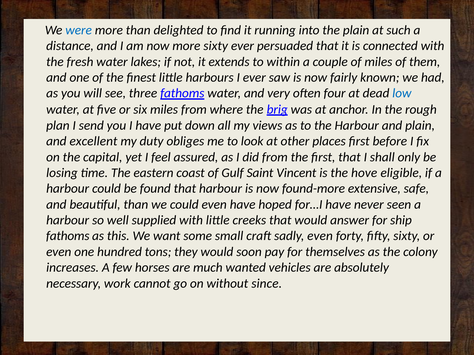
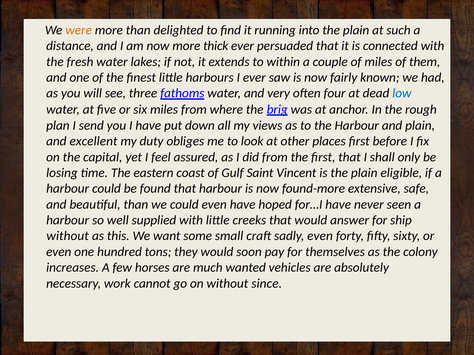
were colour: blue -> orange (79, 30)
more sixty: sixty -> thick (216, 46)
is the hove: hove -> plain (364, 173)
fathoms: fathoms -> without (68, 236)
